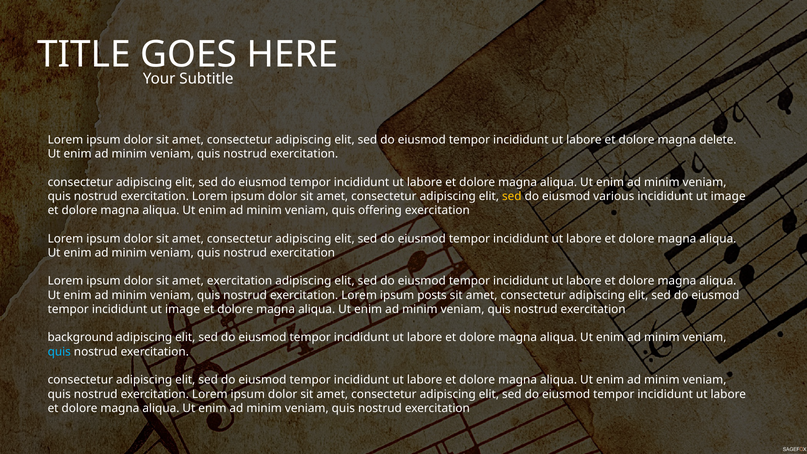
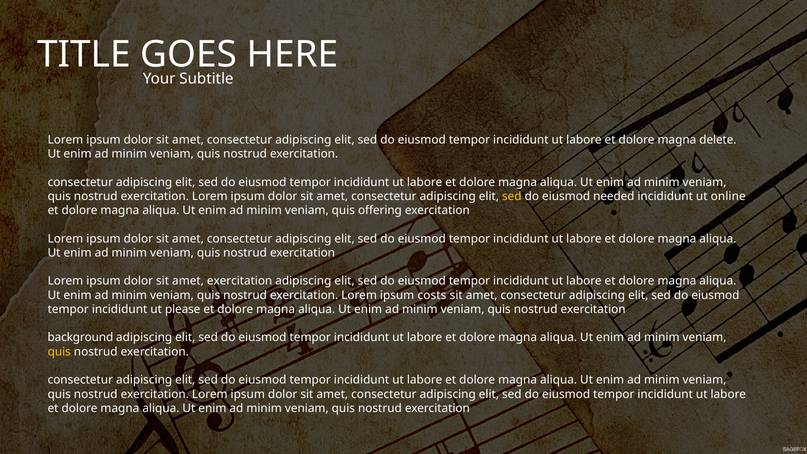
various: various -> needed (614, 196)
image: image -> online (728, 196)
posts: posts -> costs (432, 295)
tempor incididunt ut image: image -> please (183, 309)
quis colour: light blue -> yellow (59, 352)
